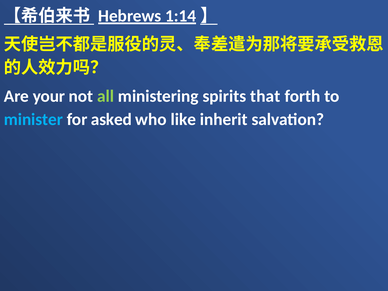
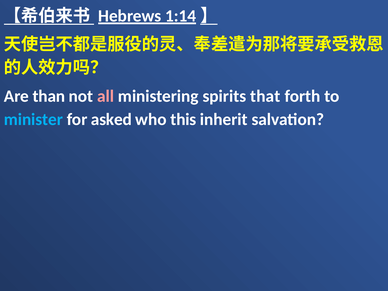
your: your -> than (49, 96)
all colour: light green -> pink (106, 96)
like: like -> this (183, 119)
